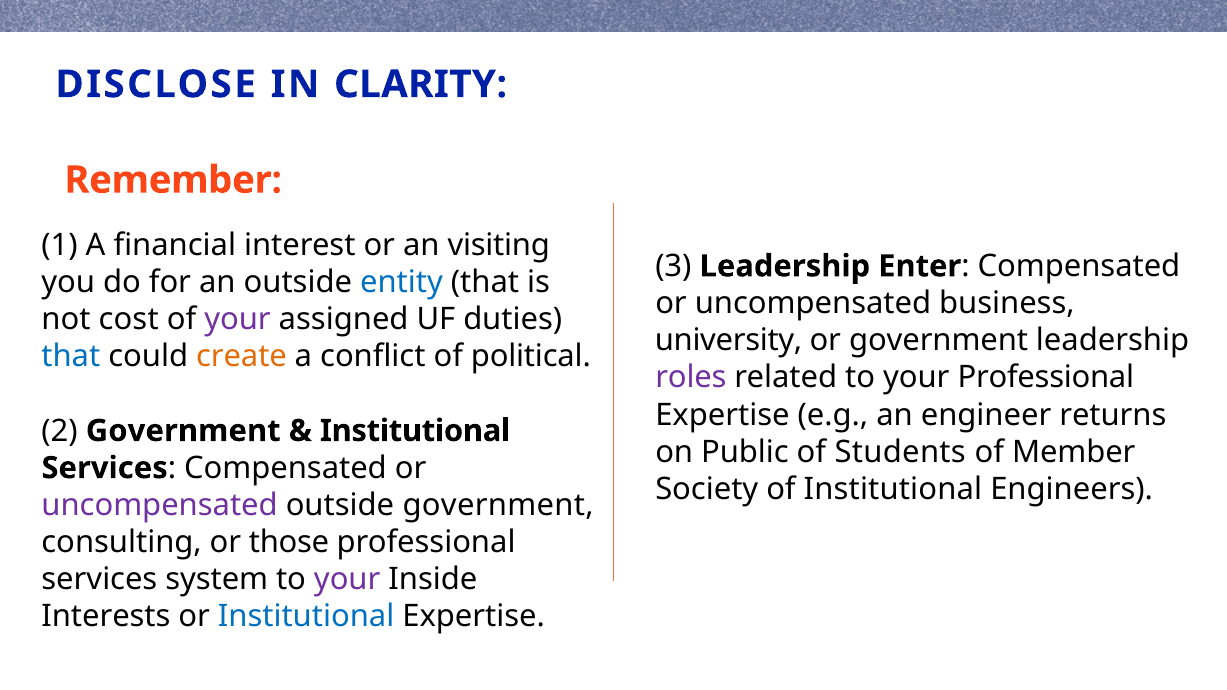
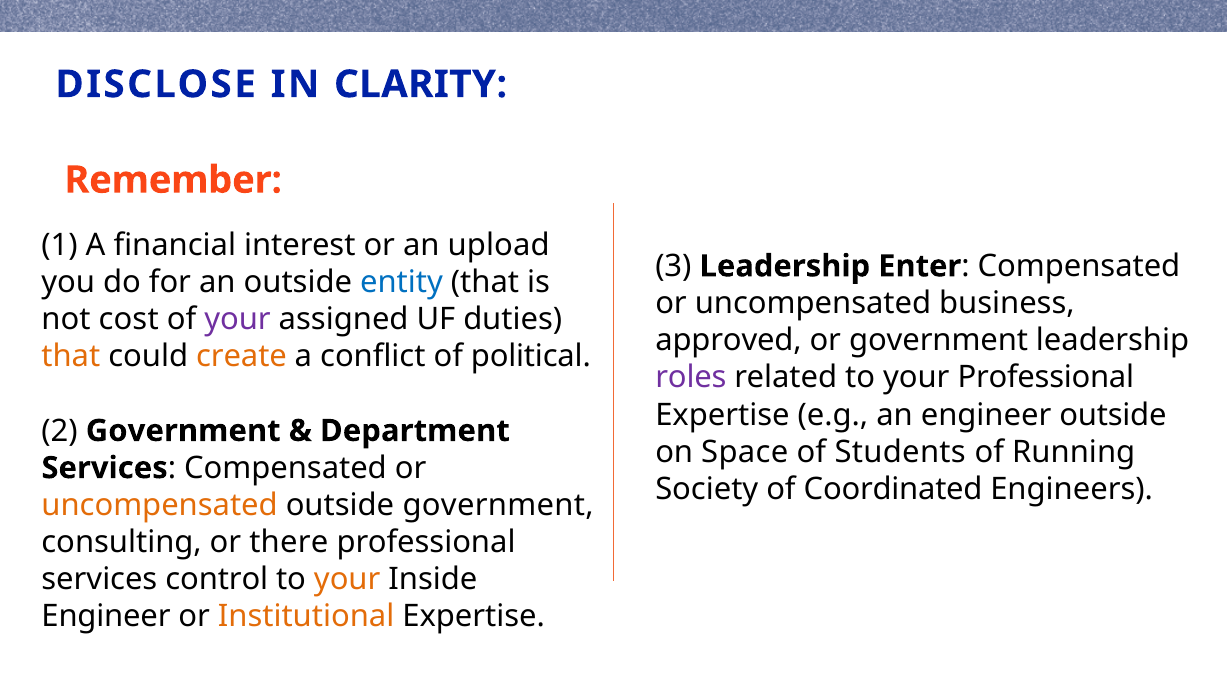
visiting: visiting -> upload (499, 245)
university: university -> approved (728, 341)
that colour: blue -> orange (71, 357)
engineer returns: returns -> outside (1113, 415)
Institutional: Institutional -> Department (415, 431)
Public: Public -> Space (745, 452)
Member: Member -> Running (1074, 452)
of Institutional: Institutional -> Coordinated (893, 489)
uncompensated colour: purple -> orange (160, 505)
those: those -> there (289, 543)
system: system -> control (217, 580)
your colour: purple -> orange (347, 580)
Interests: Interests -> Engineer (106, 617)
Institutional colour: blue -> orange (306, 617)
